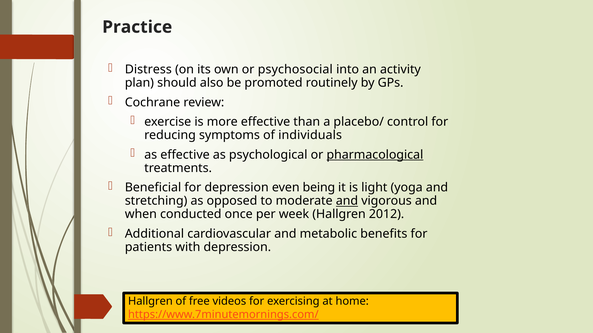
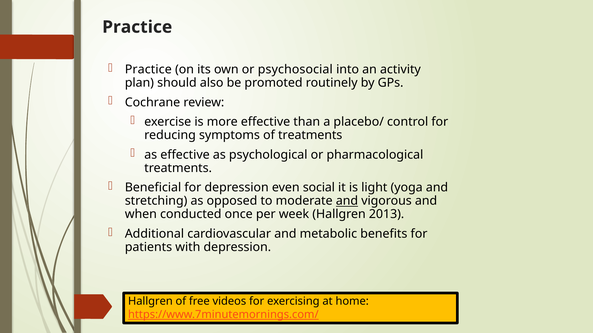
Distress: Distress -> Practice (148, 70)
of individuals: individuals -> treatments (310, 135)
pharmacological underline: present -> none (375, 155)
being: being -> social (319, 188)
2012: 2012 -> 2013 (387, 215)
